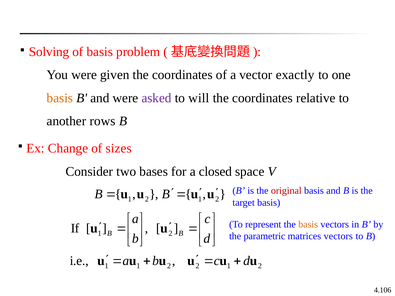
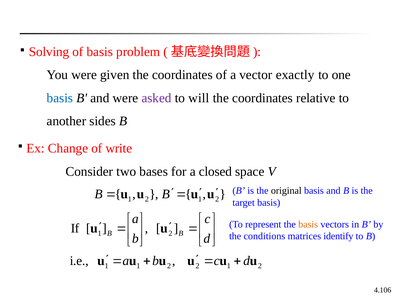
basis colour: orange -> blue (60, 98)
rows: rows -> sides (103, 121)
sizes: sizes -> write (119, 148)
original colour: red -> black (286, 191)
parametric: parametric -> conditions (264, 236)
matrices vectors: vectors -> identify (338, 236)
